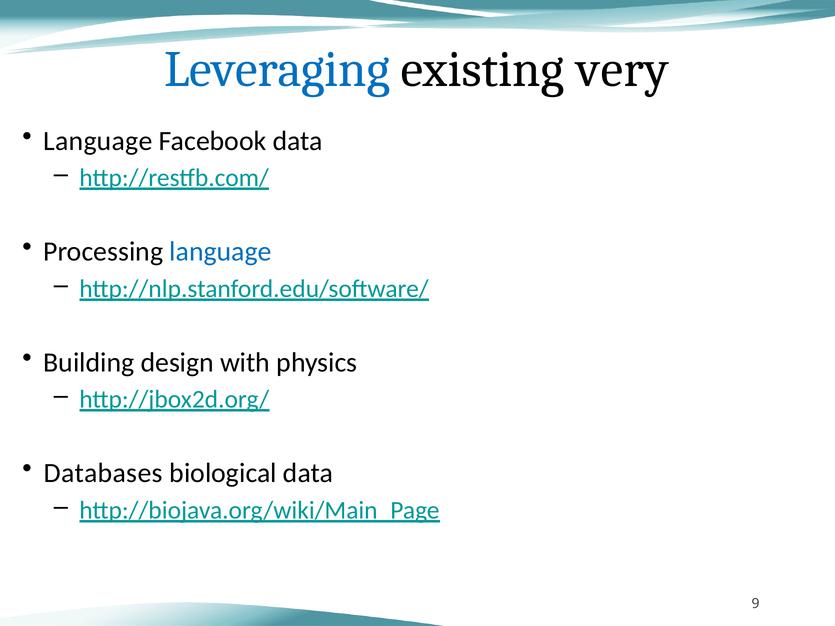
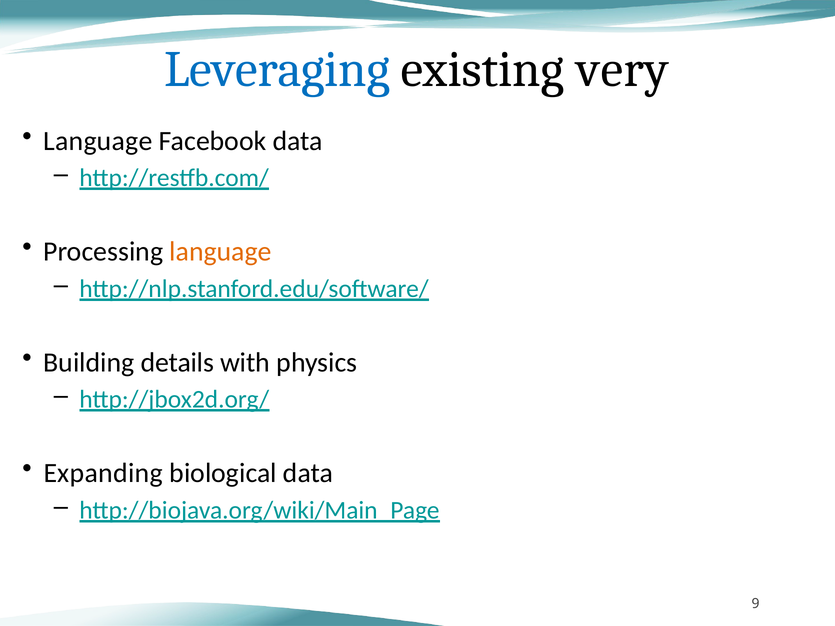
language colour: blue -> orange (220, 252)
design: design -> details (177, 363)
Databases: Databases -> Expanding (103, 473)
